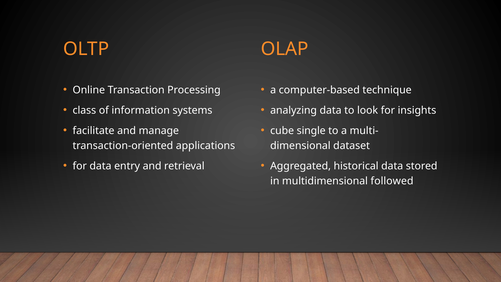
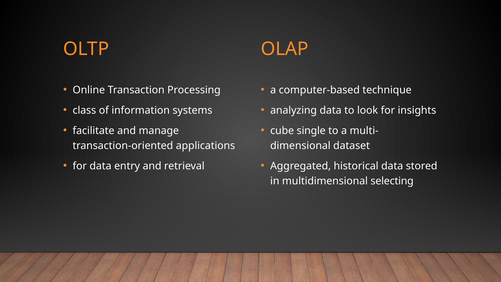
followed: followed -> selecting (392, 181)
